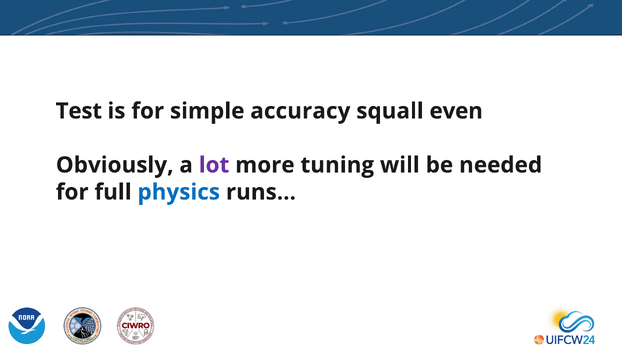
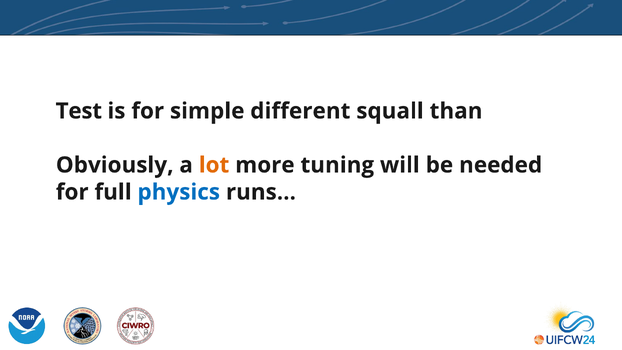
accuracy: accuracy -> different (300, 111)
even: even -> than (456, 111)
lot colour: purple -> orange (214, 165)
